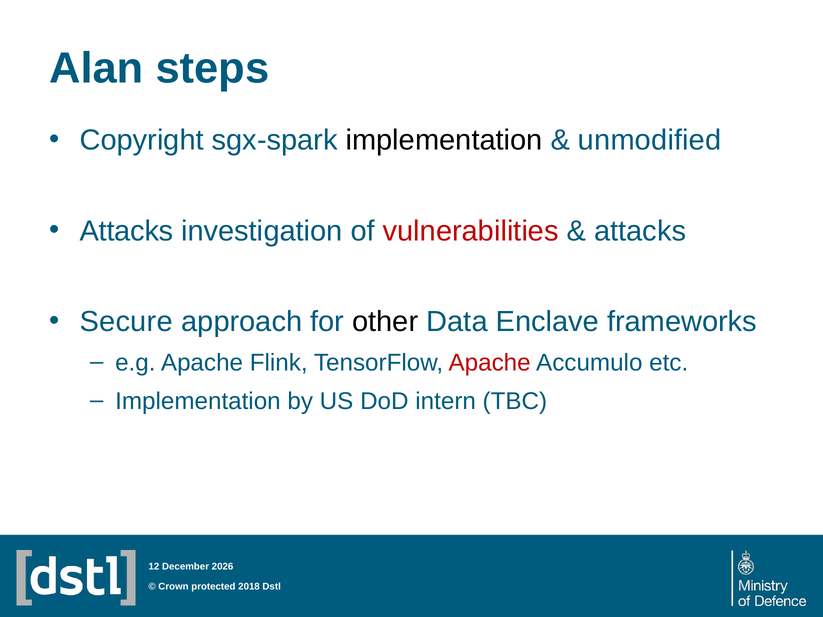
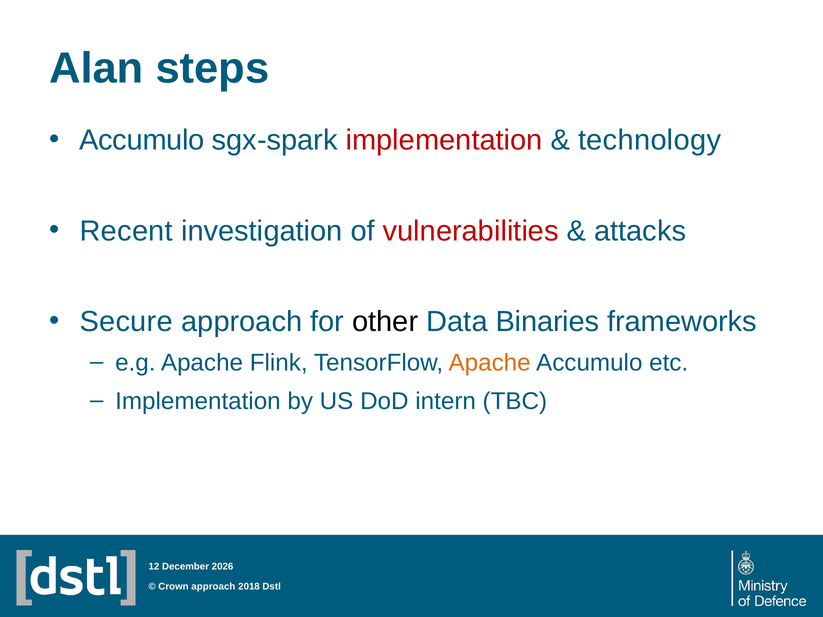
Copyright: Copyright -> Accumulo (142, 140)
implementation colour: black -> red (444, 140)
unmodified: unmodified -> technology (650, 140)
Attacks: Attacks -> Recent (126, 231)
Enclave: Enclave -> Binaries (547, 322)
Apache colour: red -> orange (490, 363)
Crown protected: protected -> approach (213, 587)
